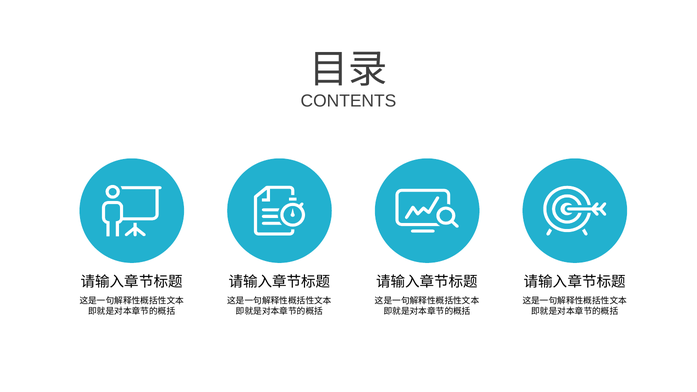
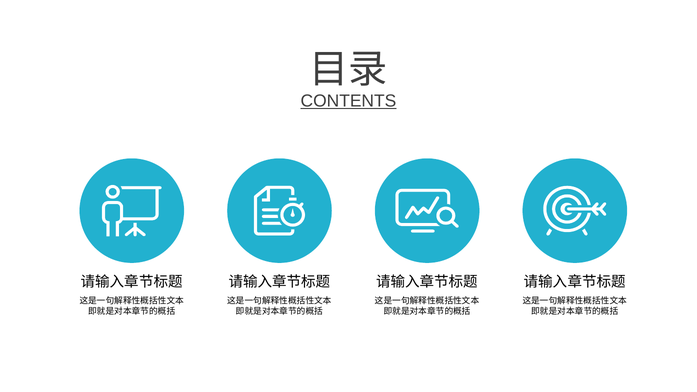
CONTENTS underline: none -> present (348, 101)
